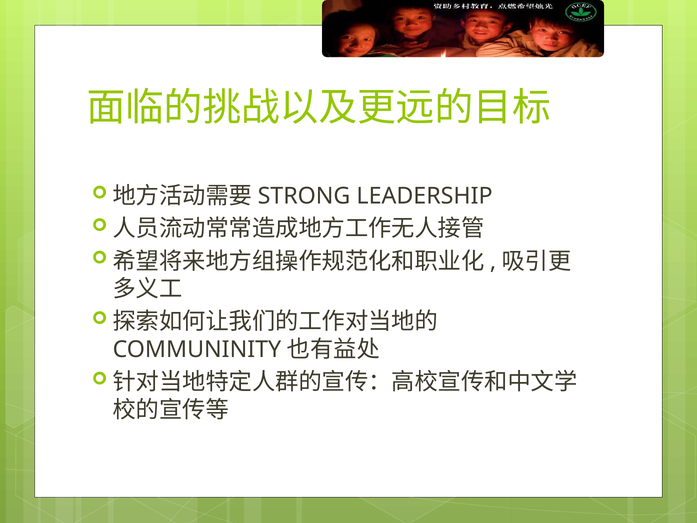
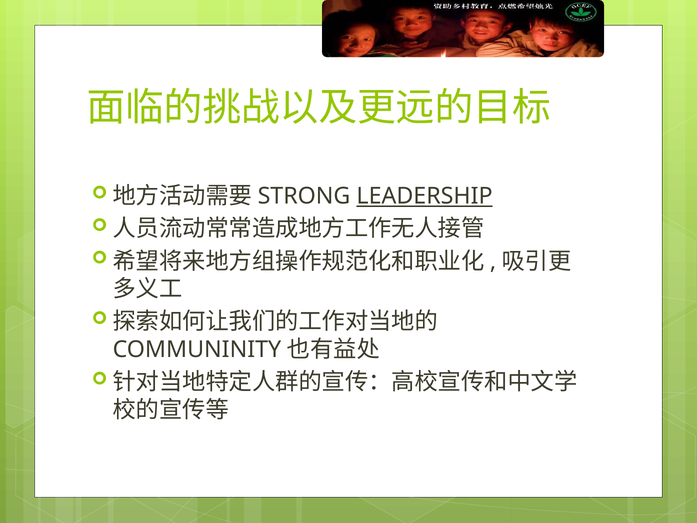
LEADERSHIP underline: none -> present (425, 196)
